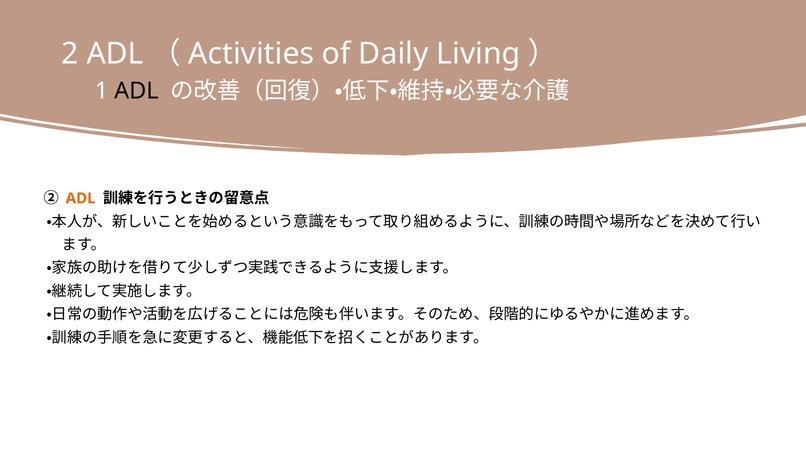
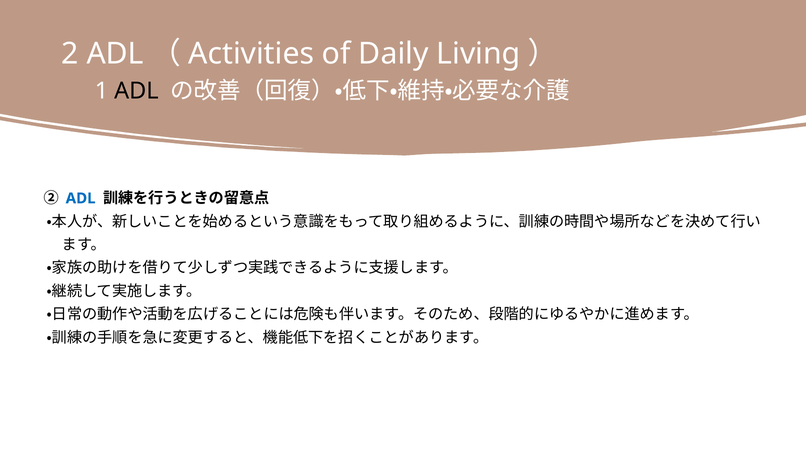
ADL colour: orange -> blue (81, 198)
